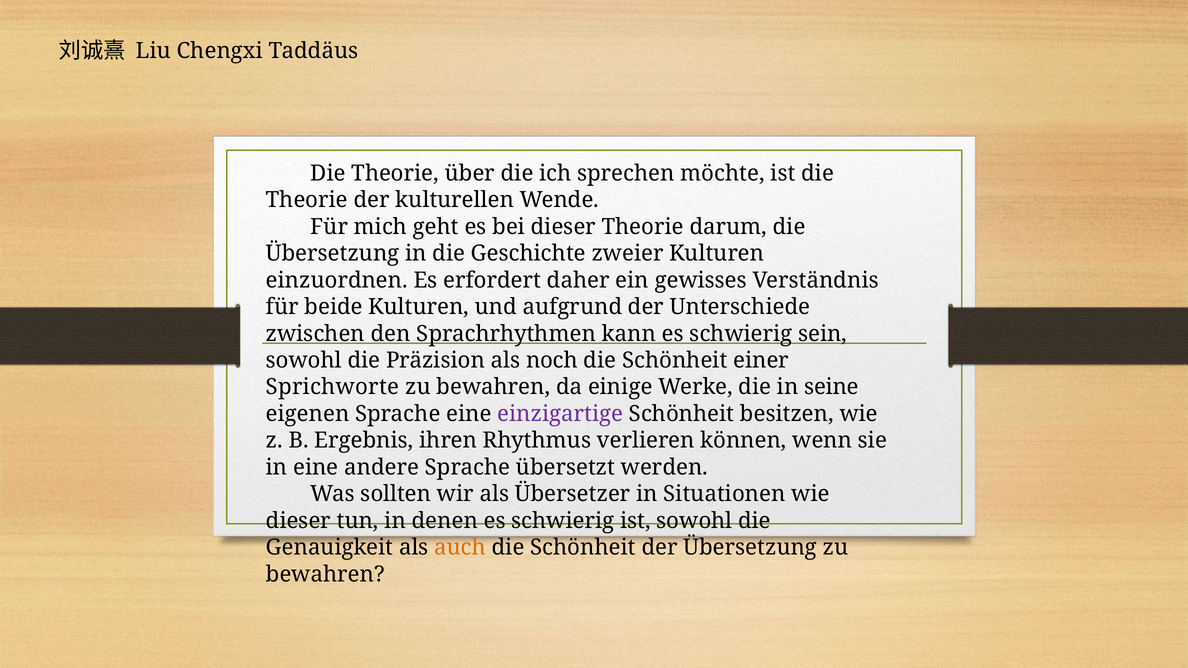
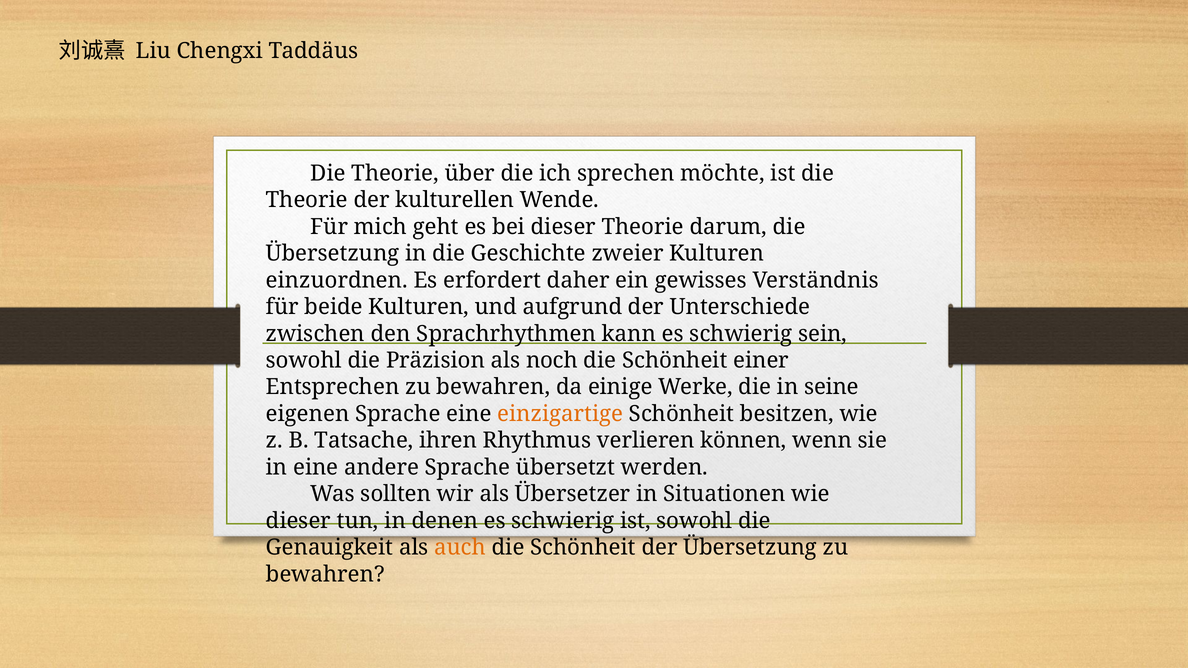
Sprichworte: Sprichworte -> Entsprechen (333, 387)
einzigartige colour: purple -> orange (560, 414)
Ergebnis: Ergebnis -> Tatsache (364, 441)
